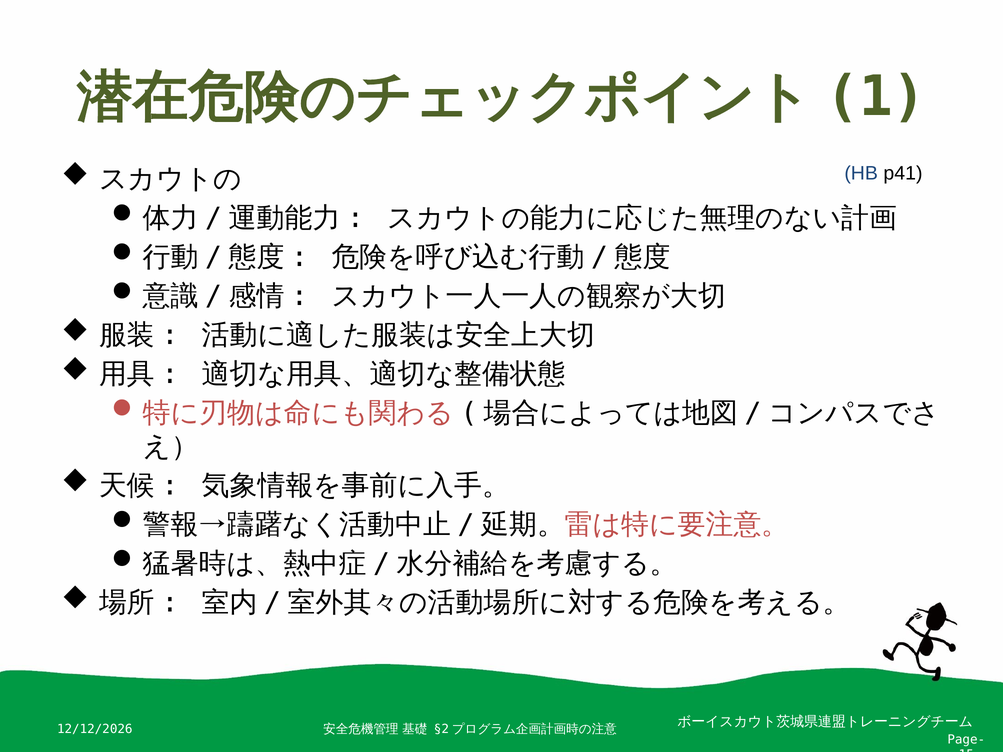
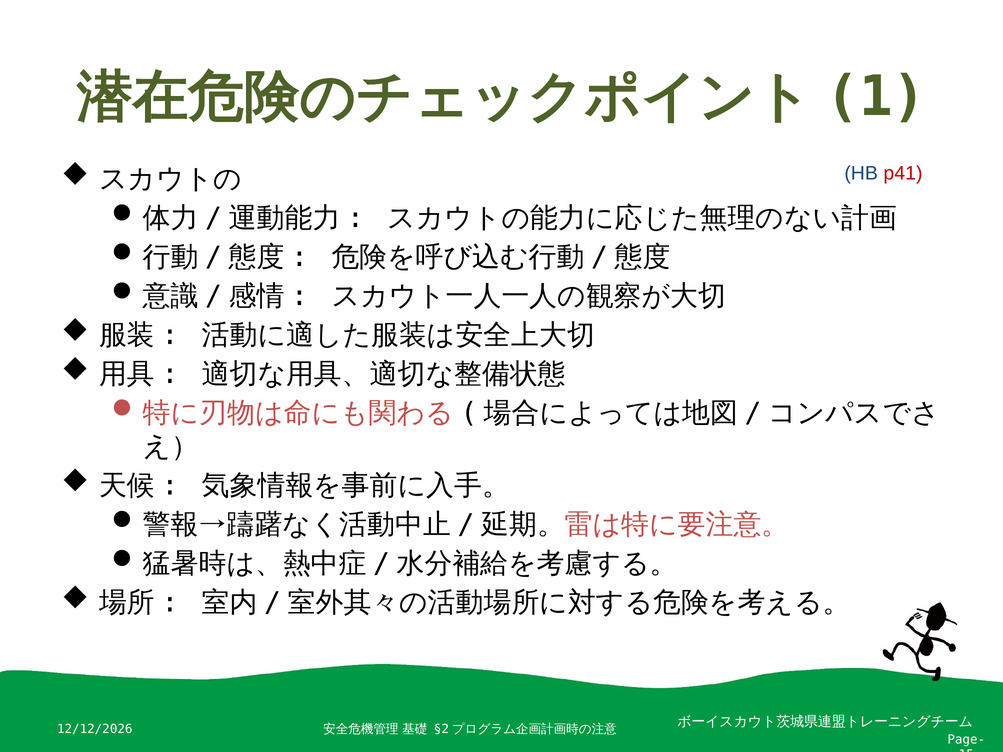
p41 colour: black -> red (903, 174)
